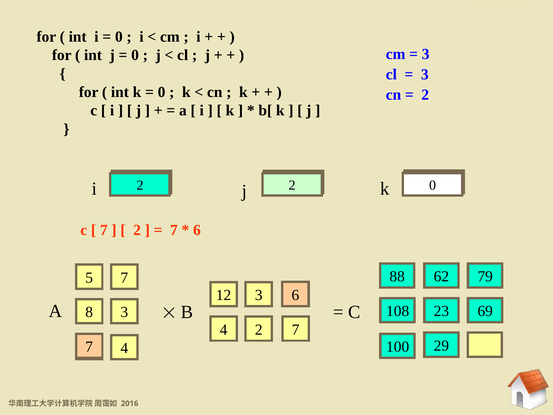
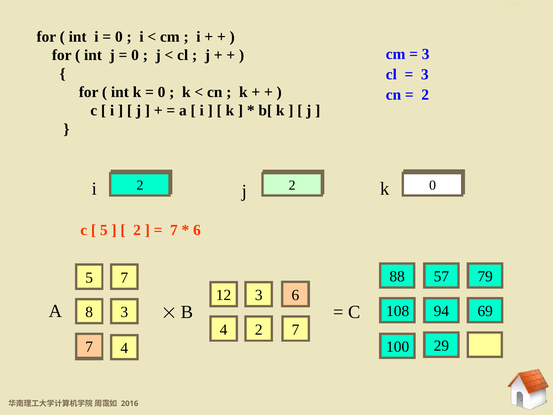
7: 7 -> 5 (104, 230)
62: 62 -> 57 (441, 276)
23: 23 -> 94 (441, 311)
